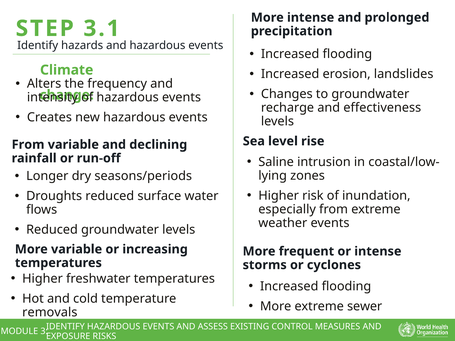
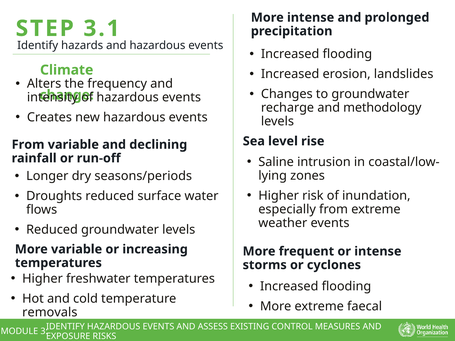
effectiveness: effectiveness -> methodology (382, 108)
sewer: sewer -> faecal (365, 306)
